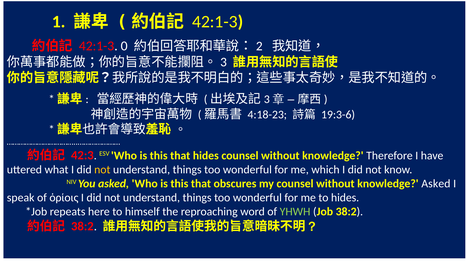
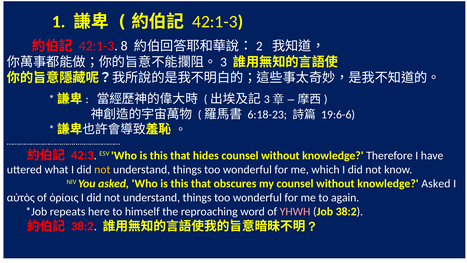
0: 0 -> 8 (124, 46)
4:18-23: 4:18-23 -> 6:18-23 (267, 115)
19:3-6: 19:3-6 -> 19:6-6 (338, 115)
speak: speak -> αὐτὸς (21, 198)
to hides: hides -> again (345, 198)
YHWH colour: light green -> pink (295, 212)
